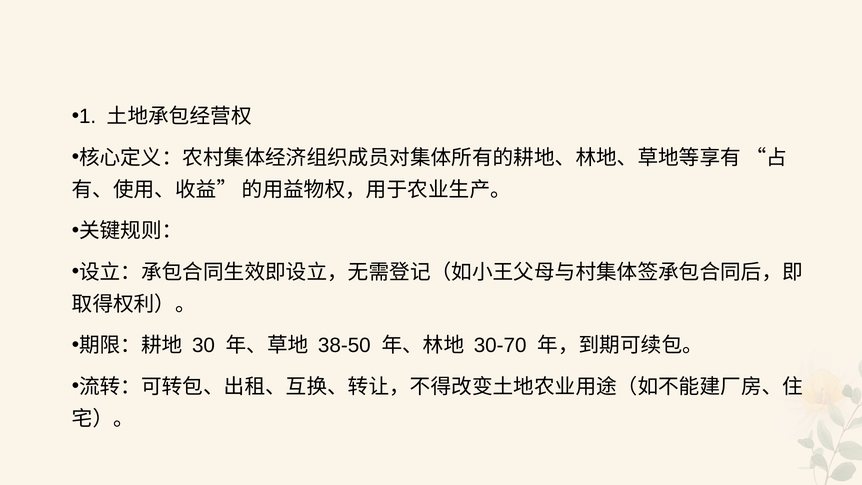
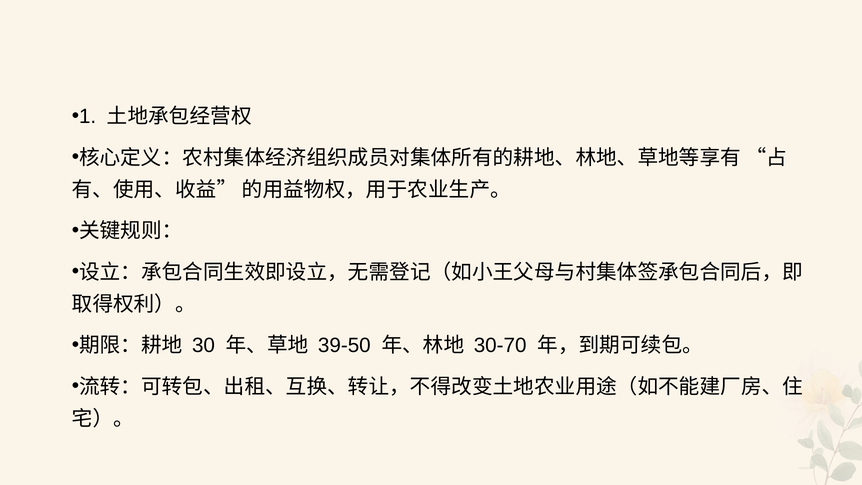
38-50: 38-50 -> 39-50 (344, 345)
